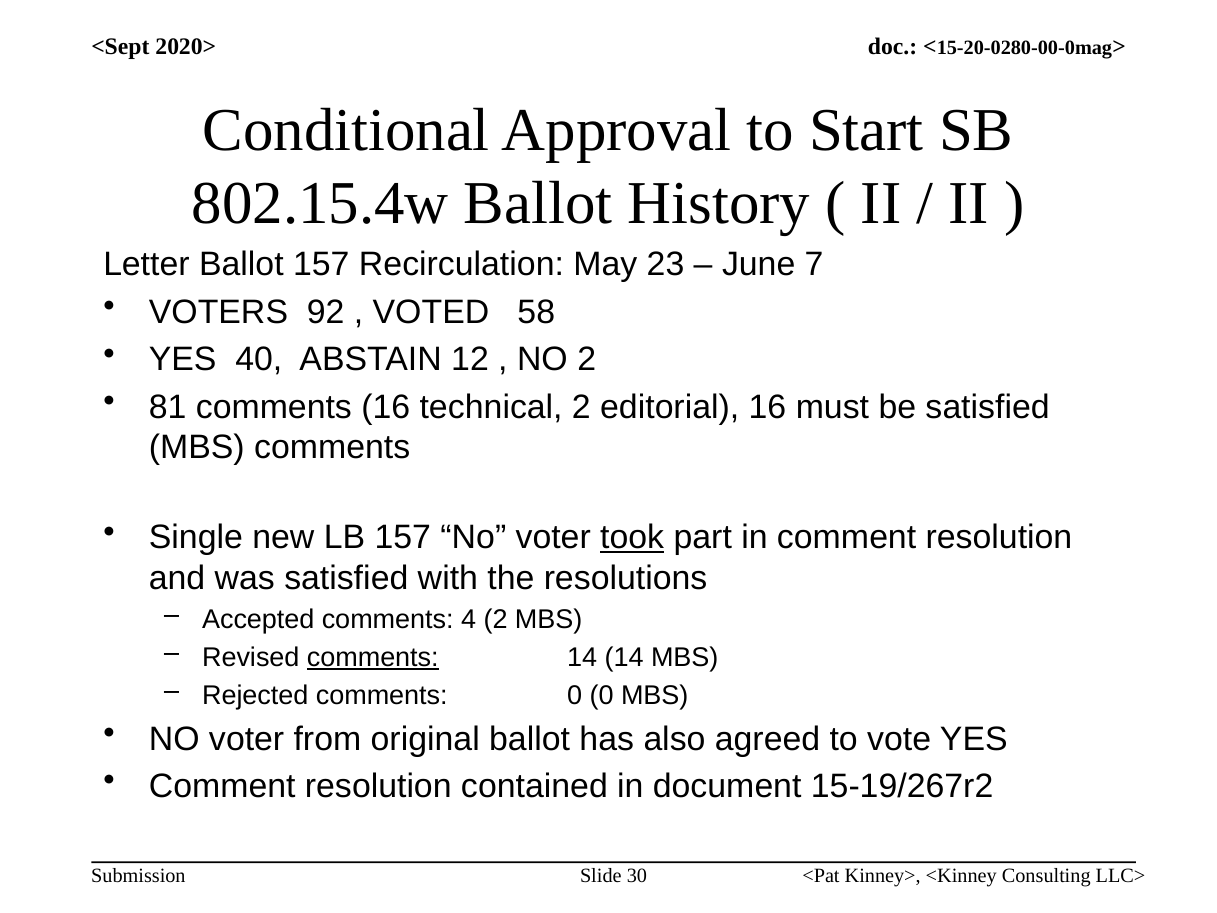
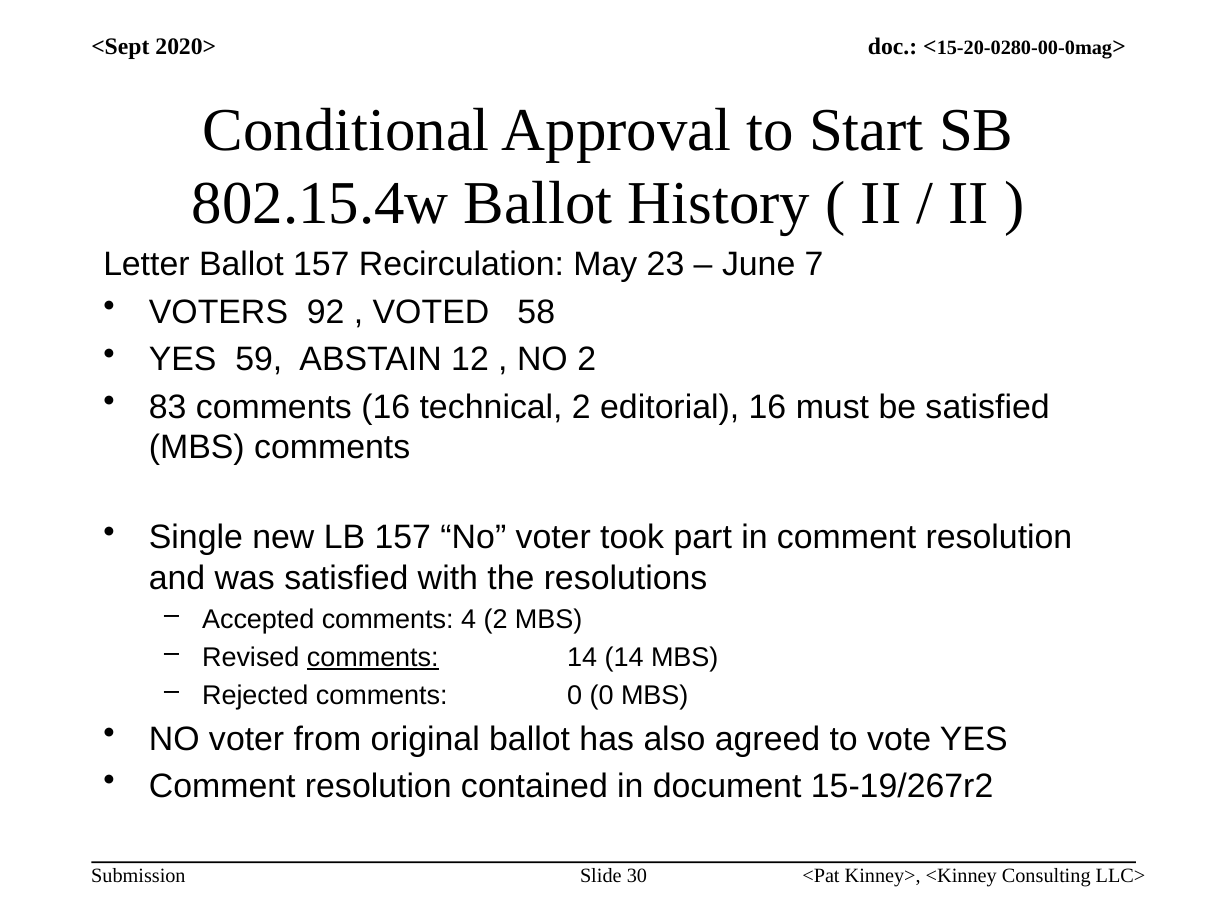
40: 40 -> 59 (259, 359)
81: 81 -> 83 (168, 407)
took underline: present -> none (632, 537)
